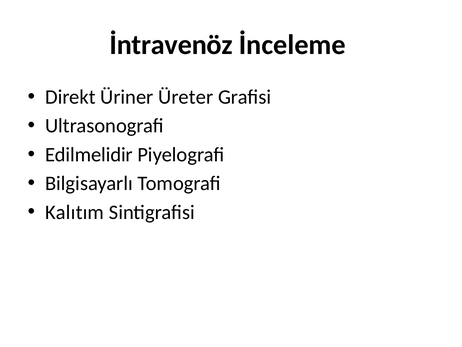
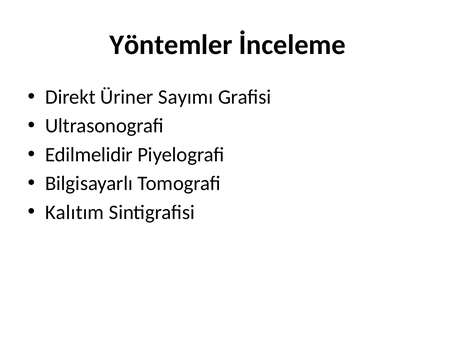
İntravenöz: İntravenöz -> Yöntemler (171, 45)
Üreter: Üreter -> Sayımı (186, 97)
